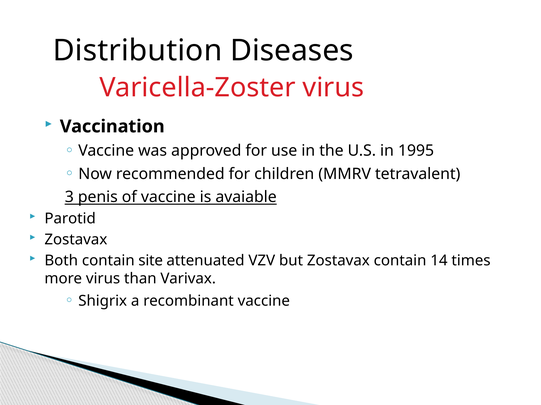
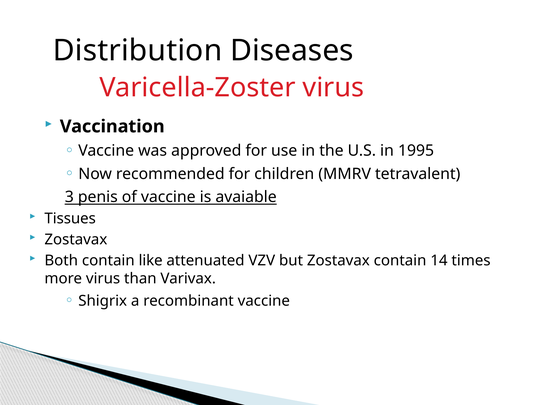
Parotid: Parotid -> Tissues (70, 219)
site: site -> like (151, 261)
